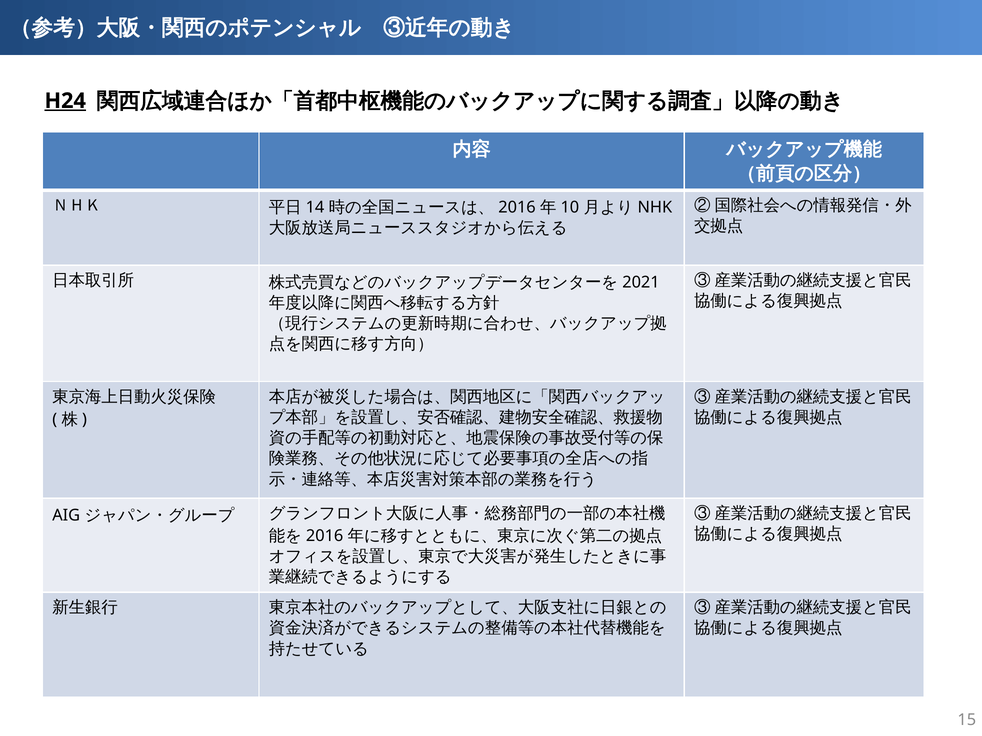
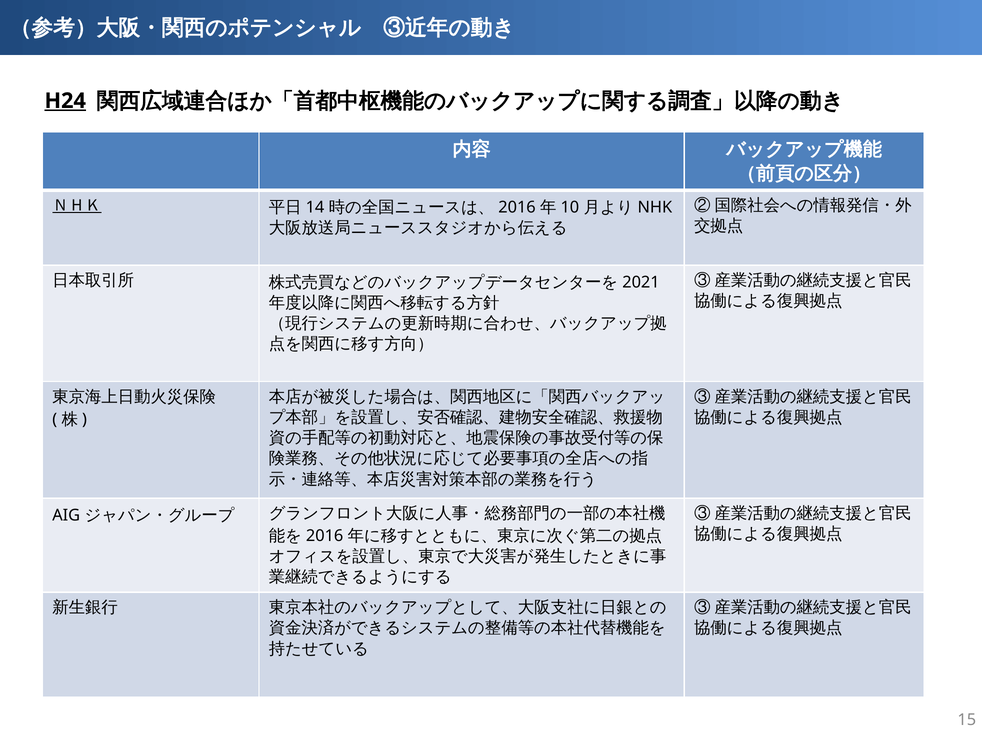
ＮＨＫ underline: none -> present (77, 206)
